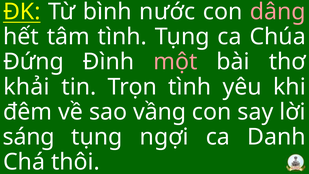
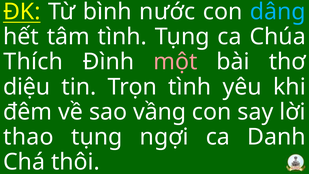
dâng colour: pink -> light blue (278, 12)
Đứng: Đứng -> Thích (33, 62)
khải: khải -> diệu (27, 87)
sáng: sáng -> thao (28, 137)
